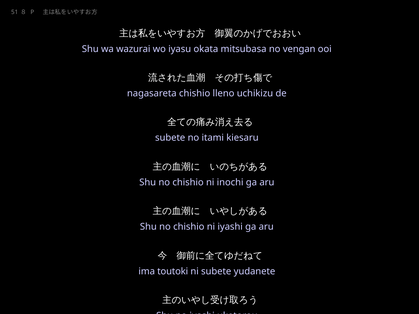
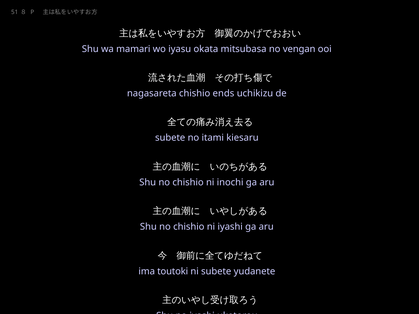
wazurai: wazurai -> mamari (133, 49)
lleno: lleno -> ends (223, 93)
